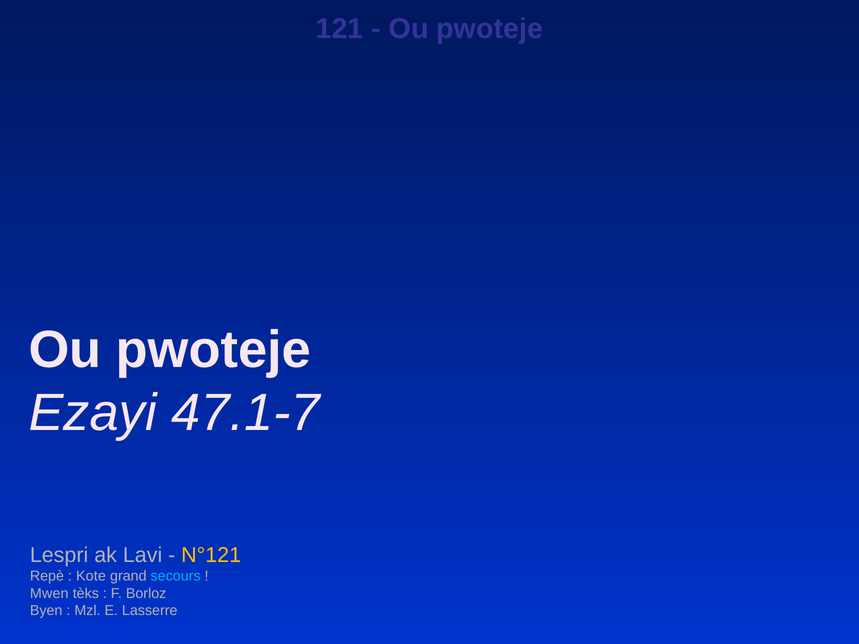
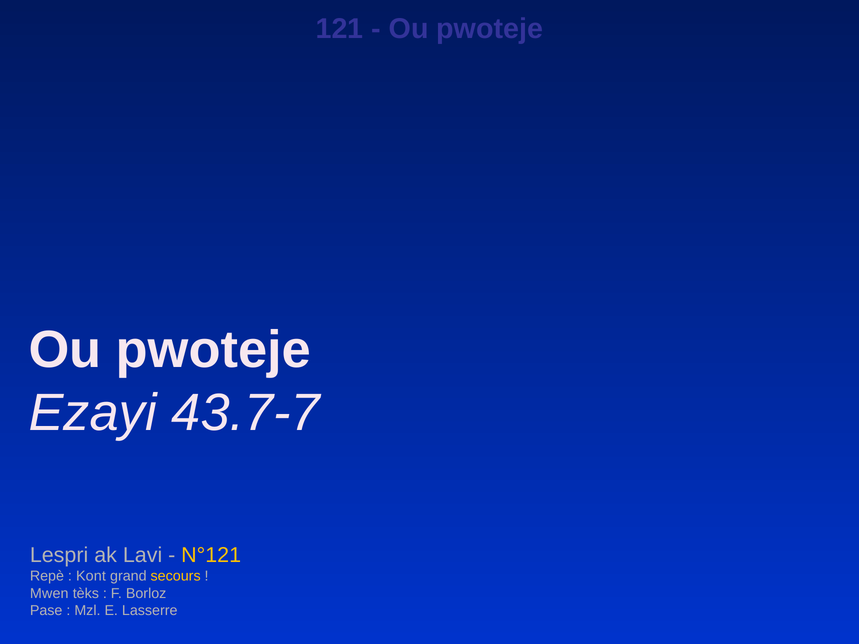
47.1-7: 47.1-7 -> 43.7-7 (246, 413)
Kote: Kote -> Kont (91, 576)
secours colour: light blue -> yellow (176, 576)
Byen: Byen -> Pase (46, 611)
